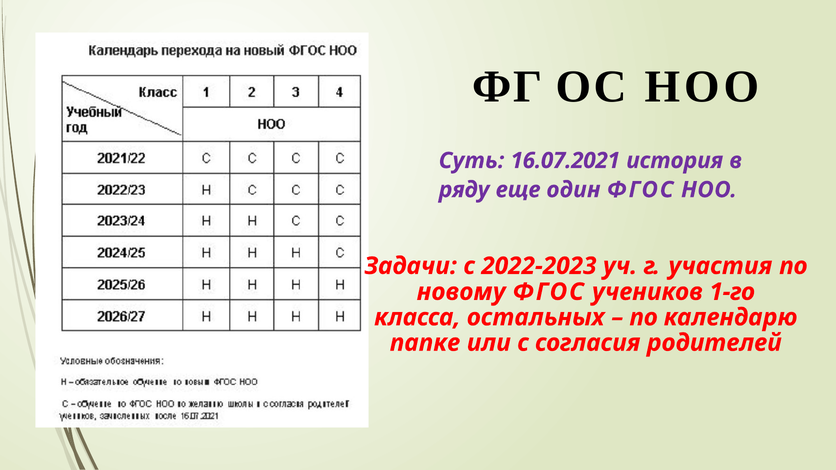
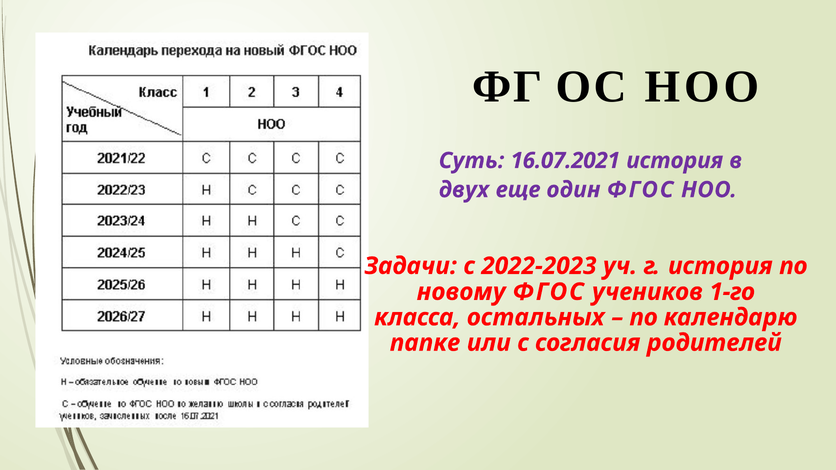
ряду: ряду -> двух (464, 190)
г участия: участия -> история (720, 266)
